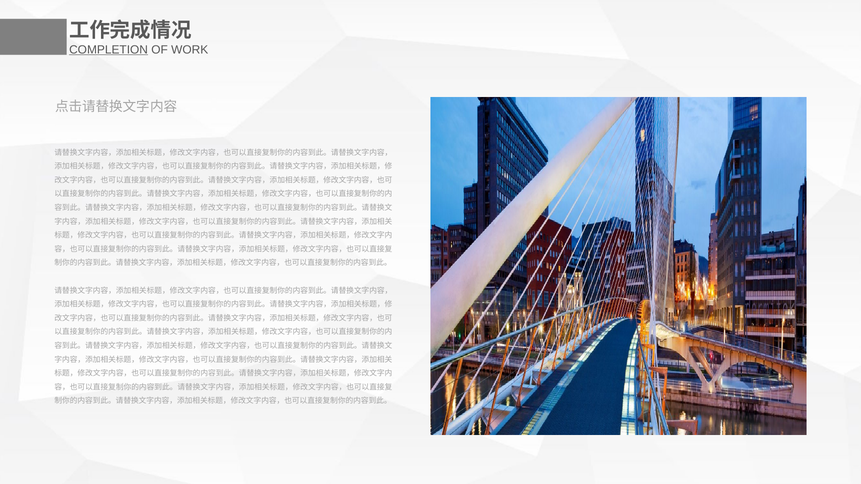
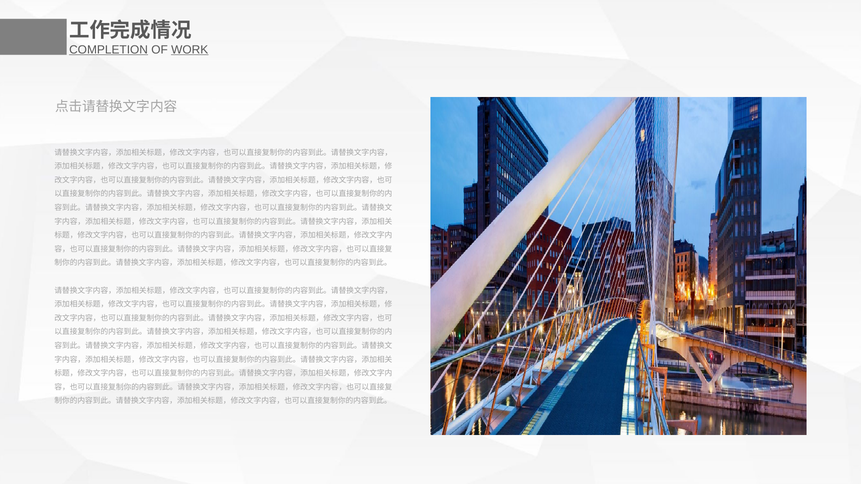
WORK underline: none -> present (190, 50)
